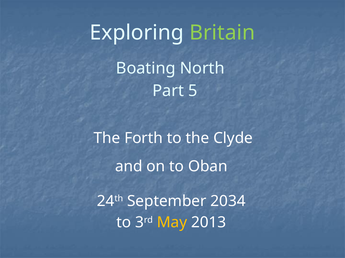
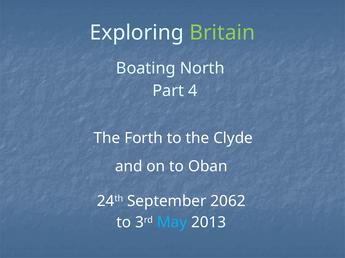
5: 5 -> 4 (193, 91)
2034: 2034 -> 2062 (228, 202)
May colour: yellow -> light blue (172, 223)
